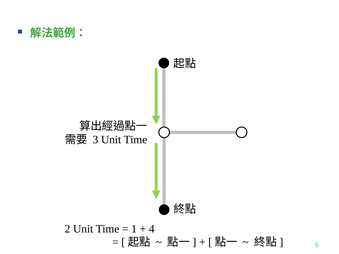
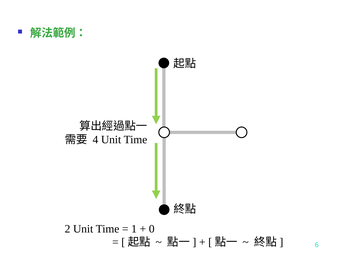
3: 3 -> 4 (95, 140)
4: 4 -> 0 (152, 229)
